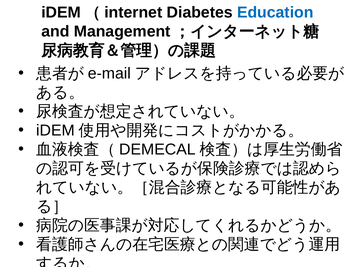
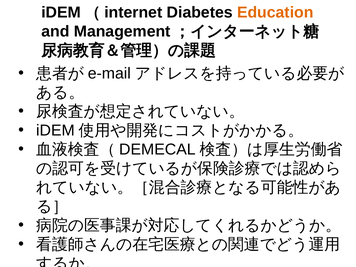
Education colour: blue -> orange (275, 12)
